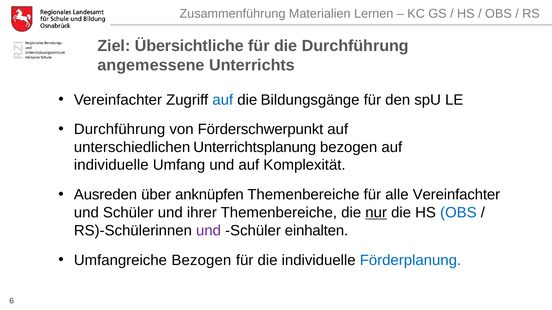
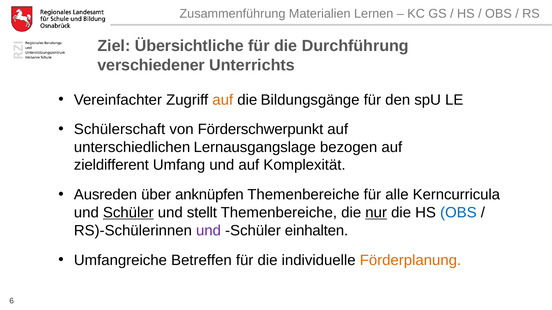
angemessene: angemessene -> verschiedener (151, 65)
auf colour: blue -> orange (223, 100)
Durchführung: Durchführung -> Schülerschaft (120, 129)
Unterrichtsplanung: Unterrichtsplanung -> Lernausgangslage (255, 147)
individuelle: individuelle -> zieldifferent (111, 165)
alle Vereinfachter: Vereinfachter -> Kerncurricula (456, 195)
Schüler underline: none -> present (128, 213)
ihrer: ihrer -> stellt (202, 213)
Umfangreiche Bezogen: Bezogen -> Betreffen (201, 261)
Förderplanung colour: blue -> orange (410, 261)
